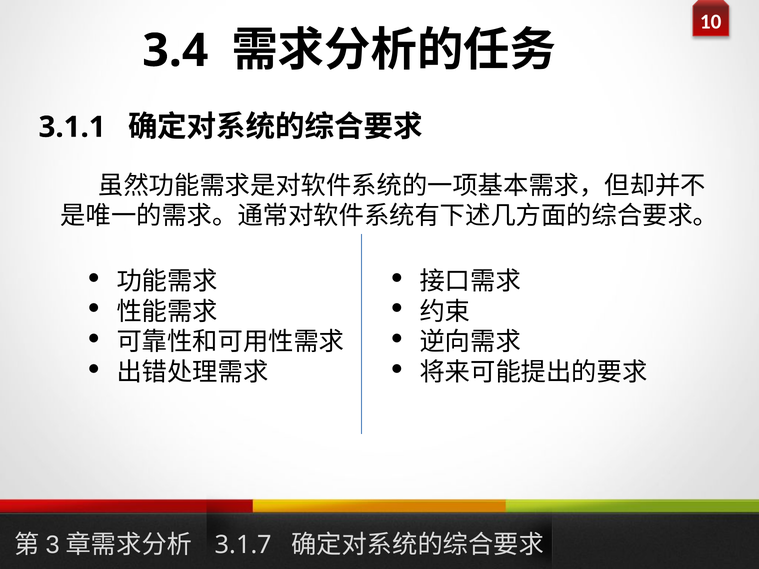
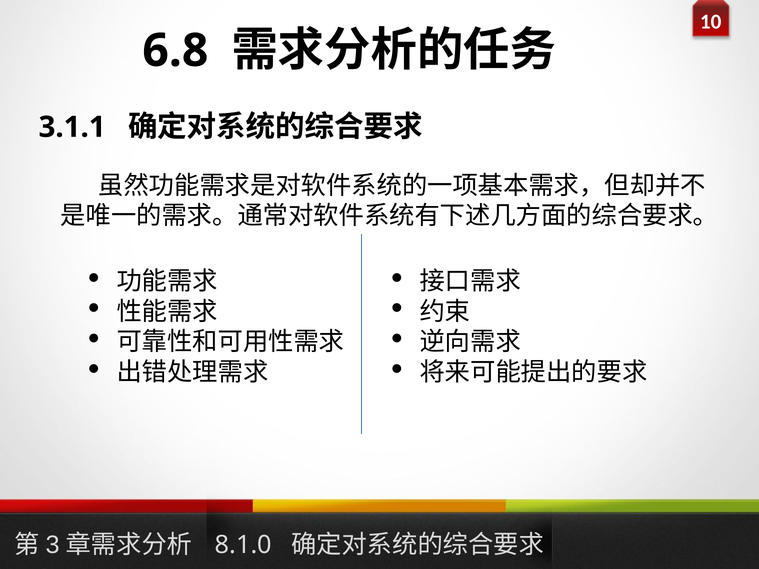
3.4: 3.4 -> 6.8 (175, 51)
3.1.7: 3.1.7 -> 8.1.0 (243, 545)
